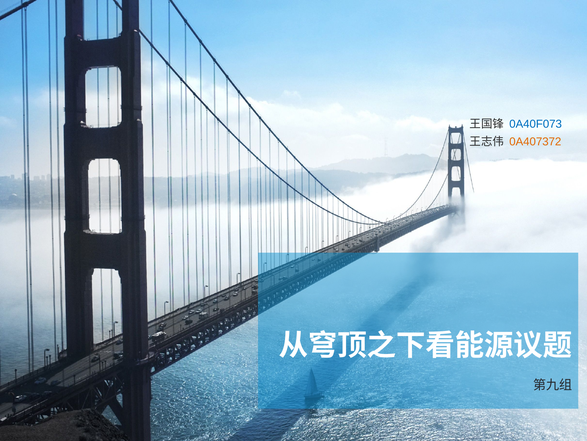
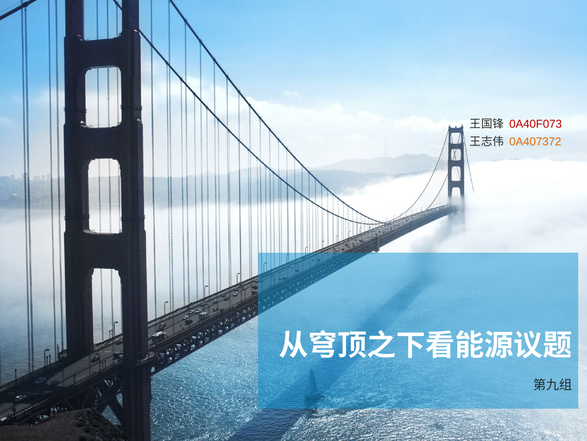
0A40F073 colour: blue -> red (536, 124)
